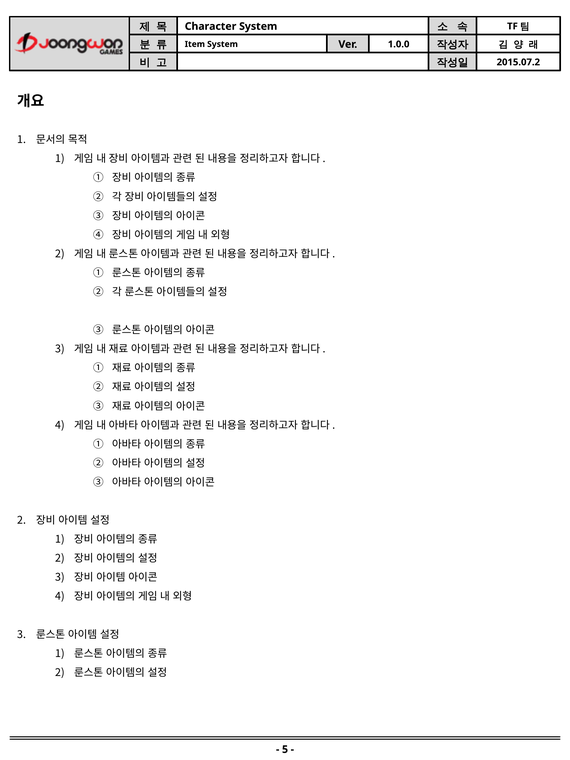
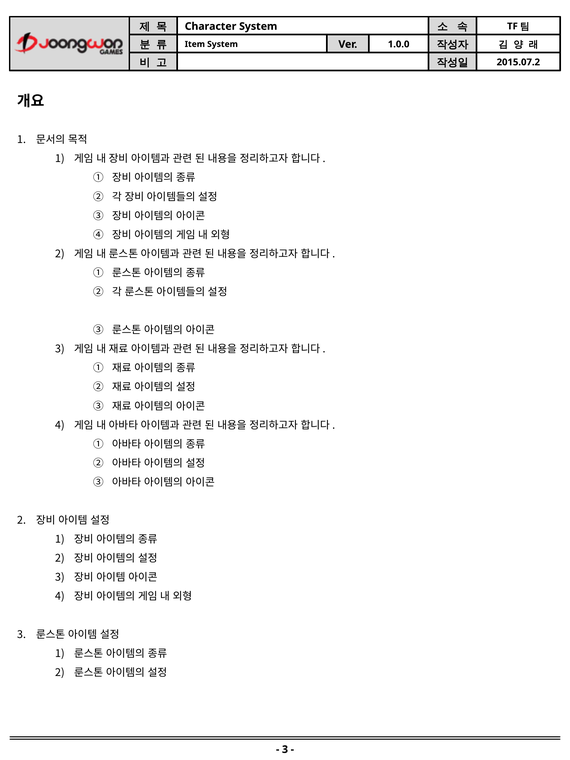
5: 5 -> 3 (285, 749)
